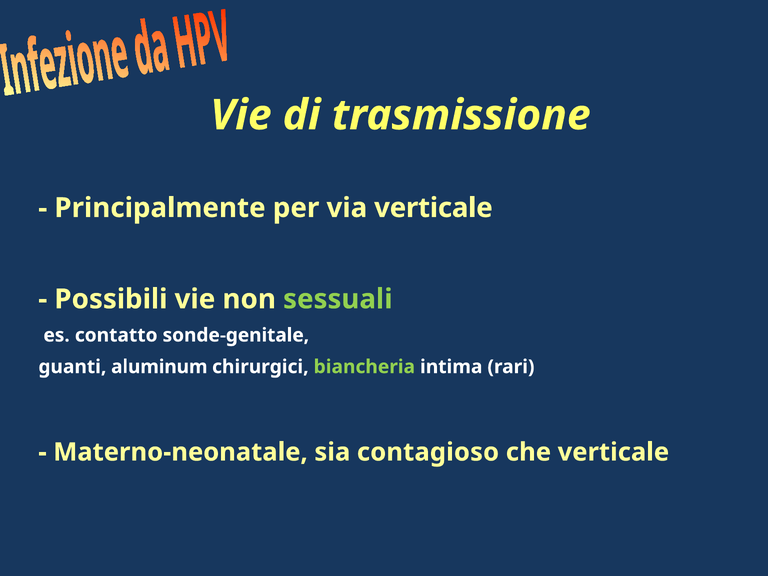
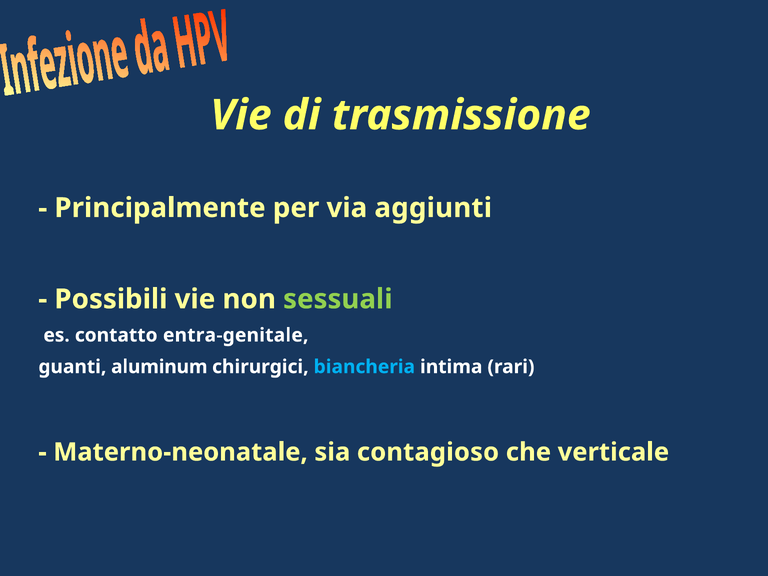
via verticale: verticale -> aggiunti (433, 208)
sonde-genitale: sonde-genitale -> entra-genitale (236, 335)
biancheria colour: light green -> light blue (364, 367)
